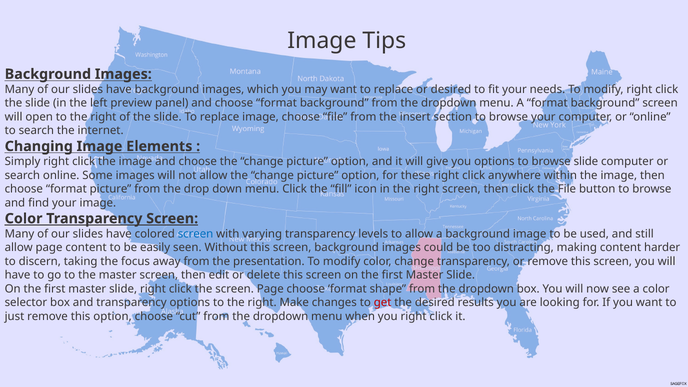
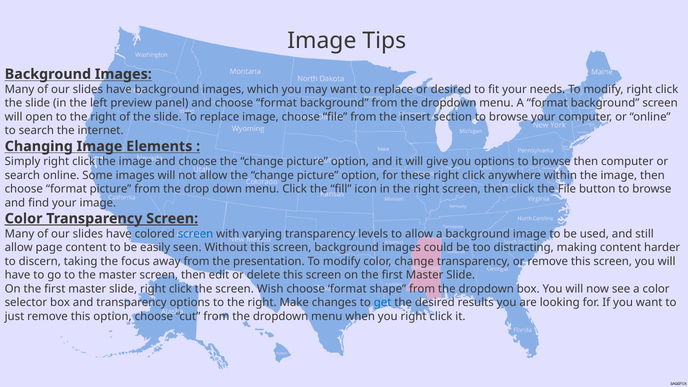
browse slide: slide -> then (586, 162)
screen Page: Page -> Wish (270, 289)
get colour: red -> blue (383, 303)
